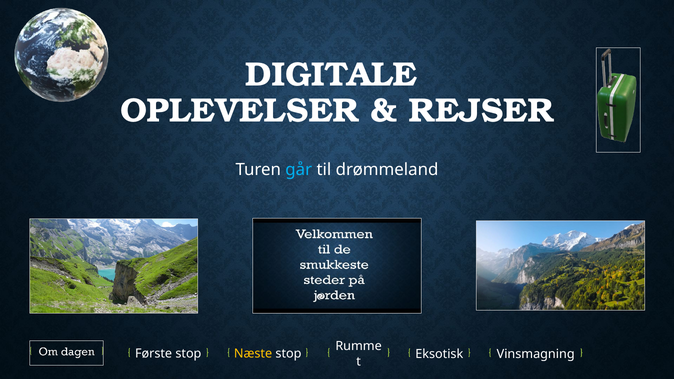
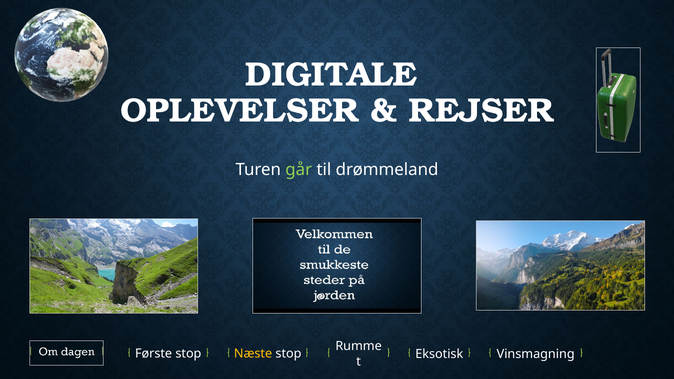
går colour: light blue -> light green (299, 170)
